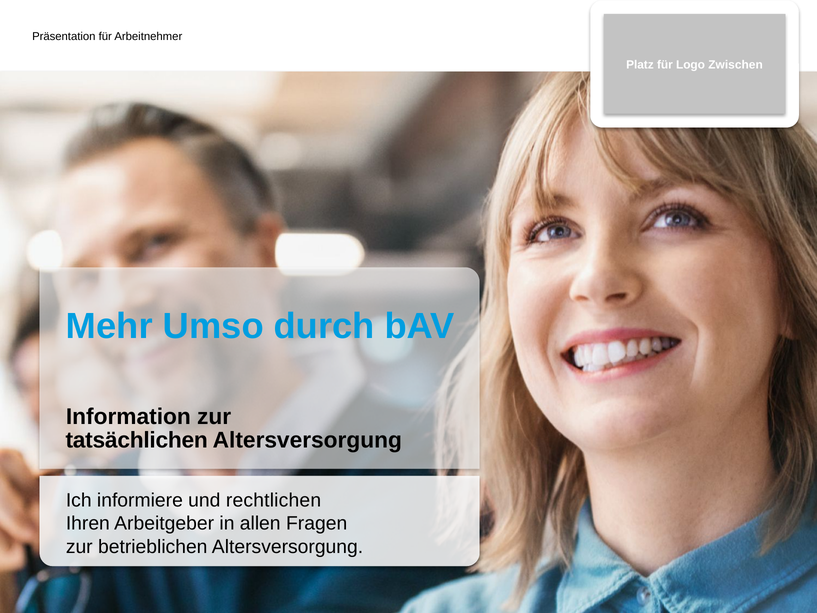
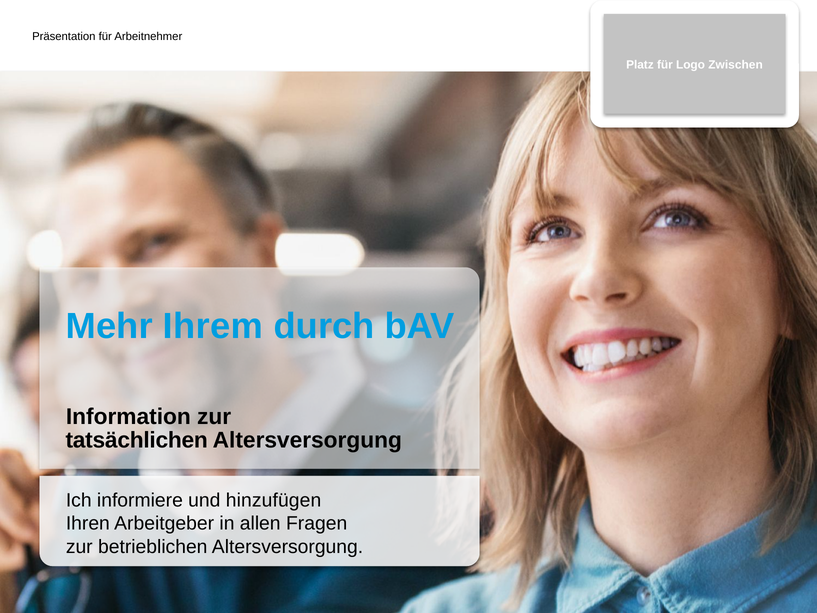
Umso: Umso -> Ihrem (213, 326)
rechtlichen: rechtlichen -> hinzufügen (274, 500)
